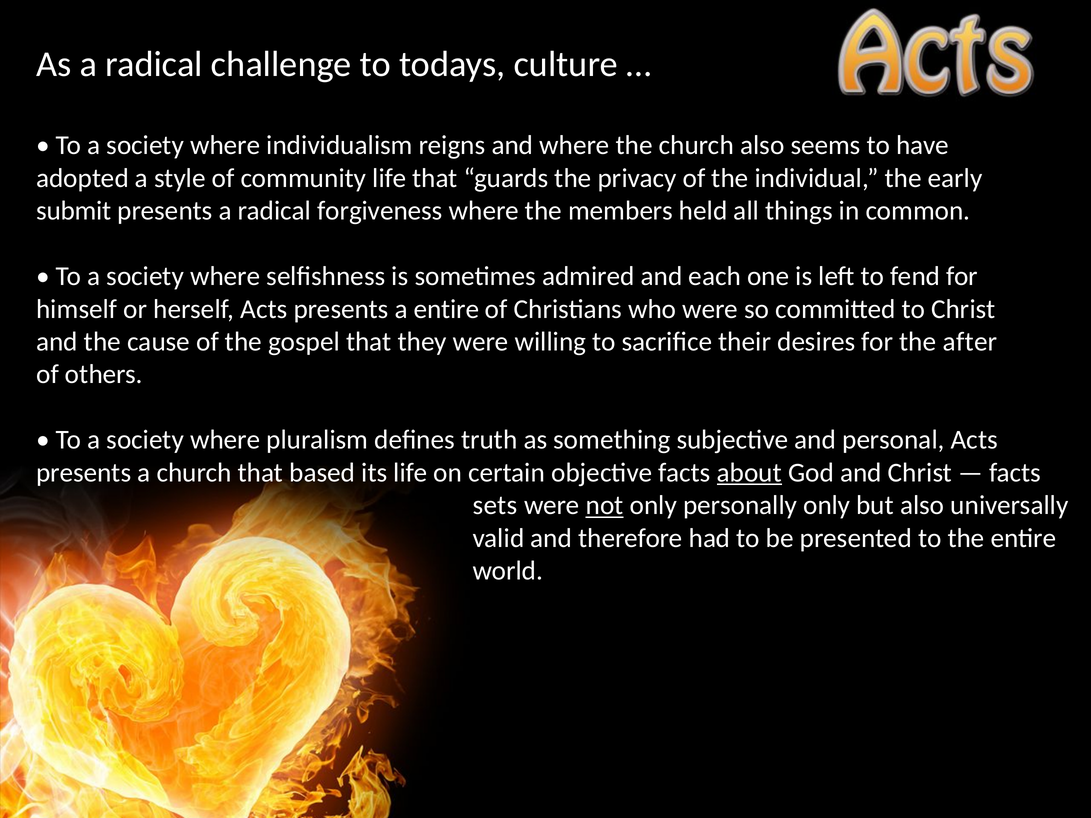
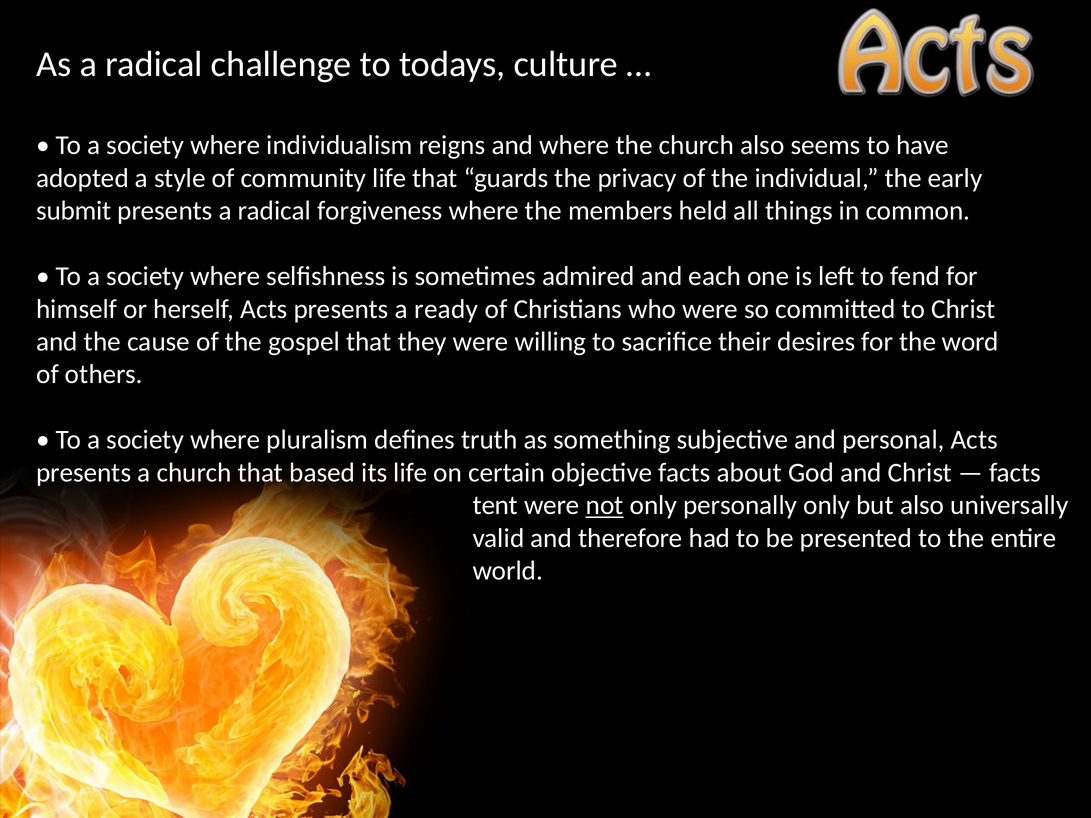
a entire: entire -> ready (446, 309)
after: after -> word (970, 342)
about underline: present -> none (749, 473)
sets: sets -> tent (495, 506)
